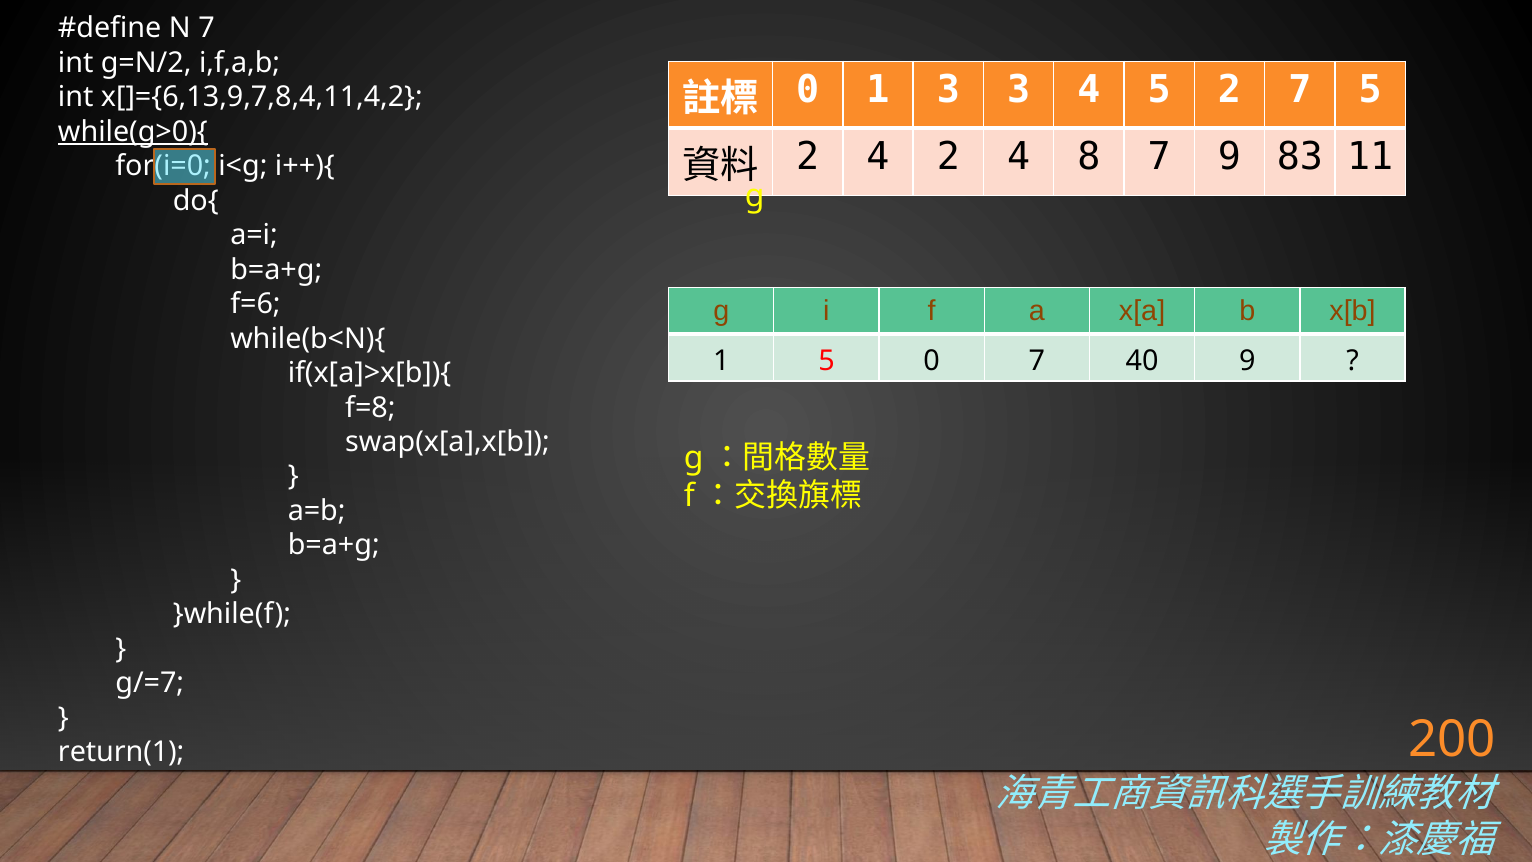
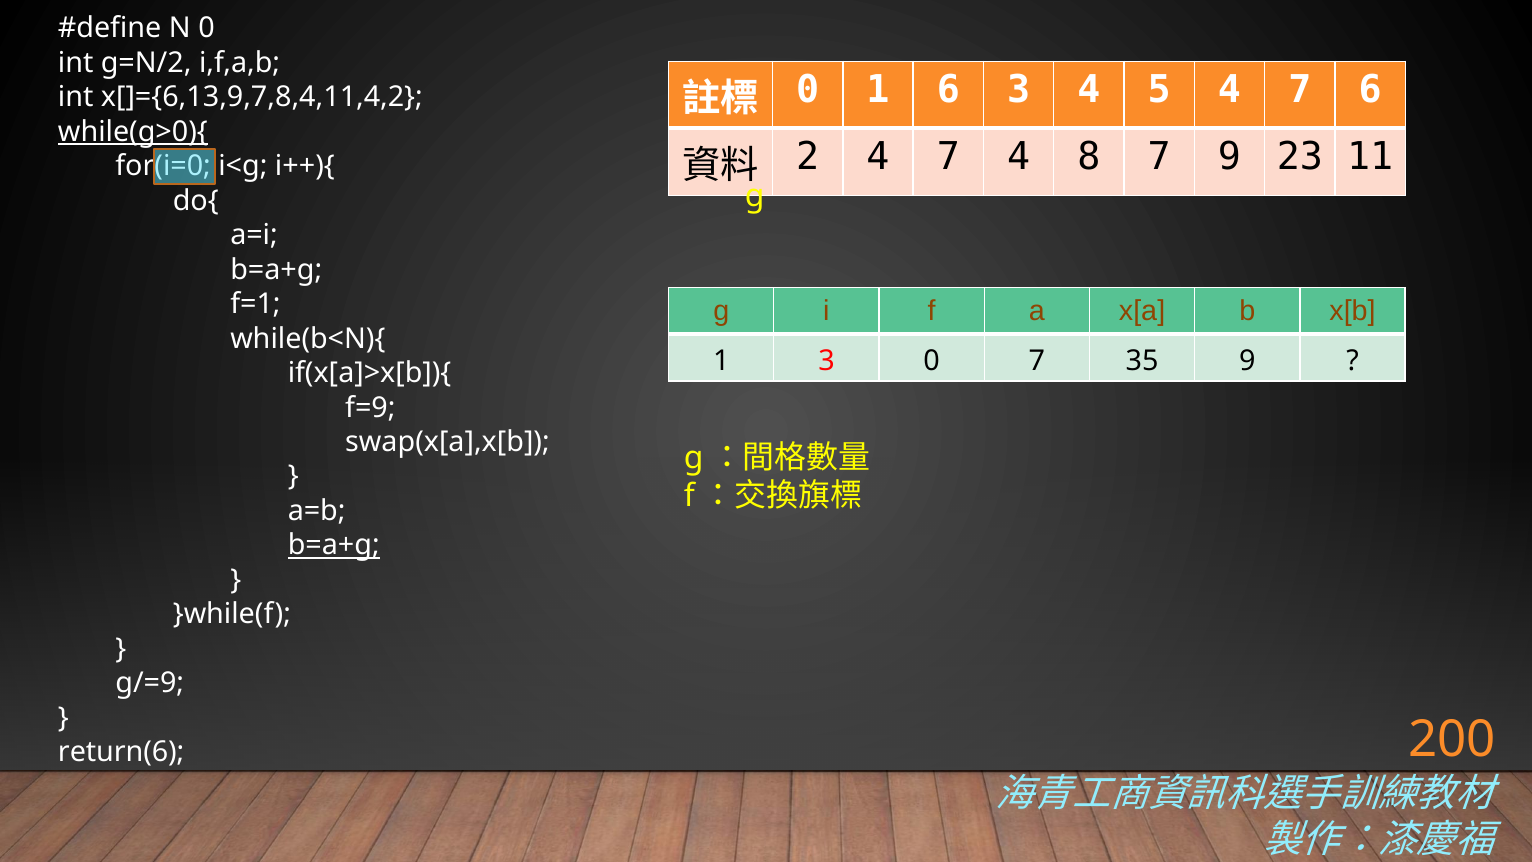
N 7: 7 -> 0 (206, 28)
1 3: 3 -> 6 (948, 90)
5 2: 2 -> 4 (1230, 90)
7 5: 5 -> 6 (1370, 90)
2 4 2: 2 -> 7 (948, 157)
83: 83 -> 23 (1300, 157)
f=6: f=6 -> f=1 (256, 304)
1 5: 5 -> 3 (826, 361)
40: 40 -> 35 (1142, 361)
f=8: f=8 -> f=9 (370, 407)
b=a+g underline: none -> present (334, 545)
g/=7: g/=7 -> g/=9 (150, 683)
return(1: return(1 -> return(6 (121, 752)
